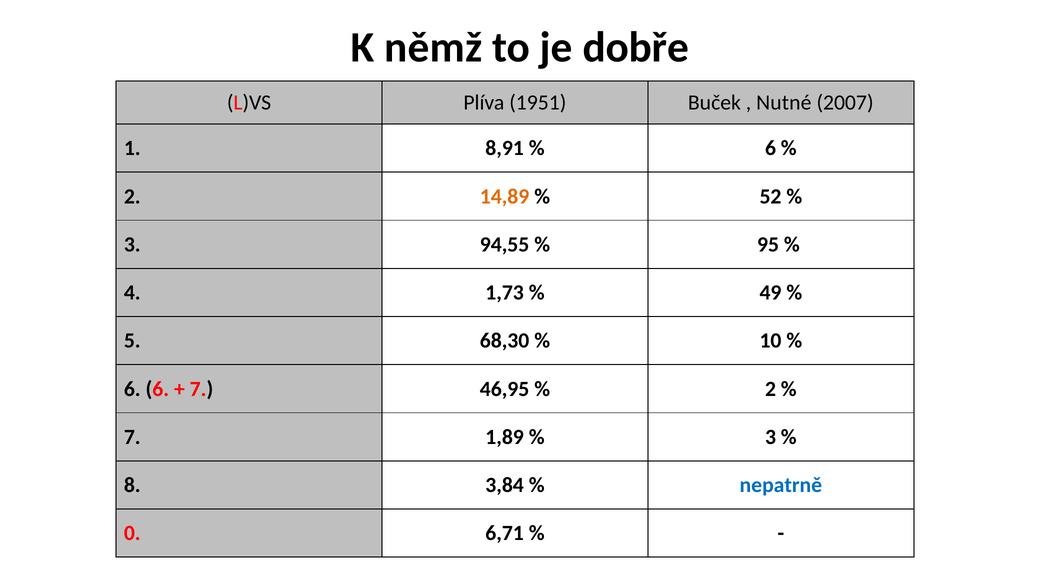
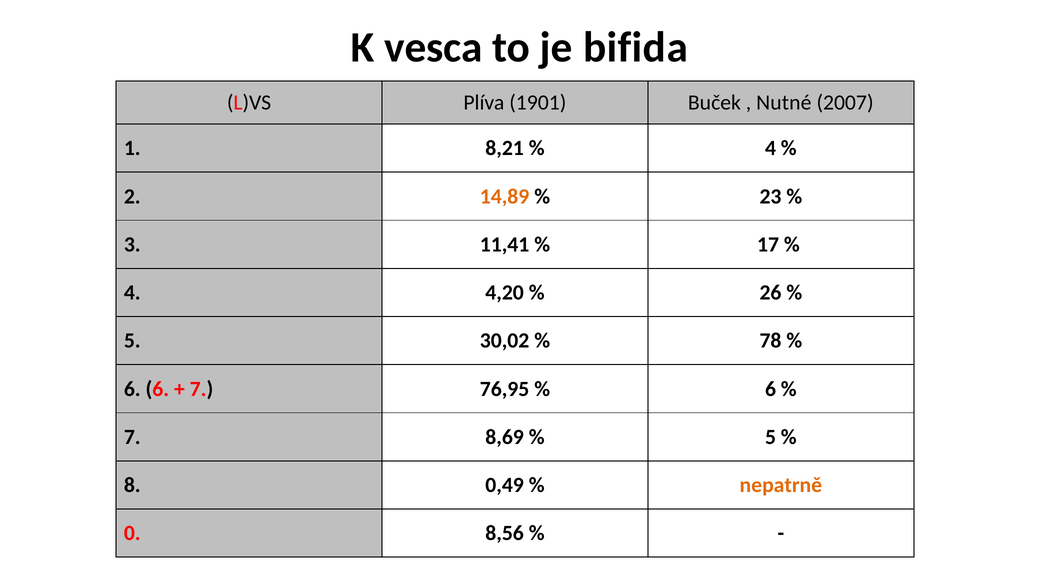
němž: němž -> vesca (433, 48)
dobře: dobře -> bifida (635, 48)
1951: 1951 -> 1901 (538, 103)
8,91: 8,91 -> 8,21 (505, 148)
6: 6 -> 4 (770, 148)
52: 52 -> 23 (771, 196)
94,55: 94,55 -> 11,41 (505, 245)
95: 95 -> 17 (768, 245)
1,73: 1,73 -> 4,20 (505, 293)
49: 49 -> 26 (771, 293)
68,30: 68,30 -> 30,02 (505, 341)
10: 10 -> 78 (771, 341)
46,95: 46,95 -> 76,95 (505, 389)
2: 2 -> 6 (770, 389)
1,89: 1,89 -> 8,69 (505, 437)
3: 3 -> 5 (770, 437)
3,84: 3,84 -> 0,49 (505, 485)
nepatrně colour: blue -> orange (781, 485)
6,71: 6,71 -> 8,56 (505, 533)
